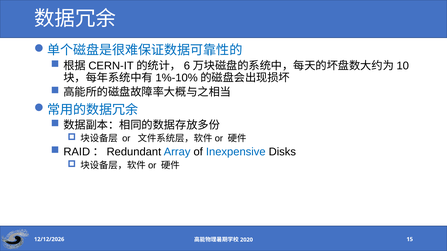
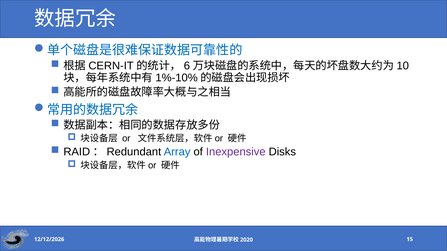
Inexpensive colour: blue -> purple (236, 152)
